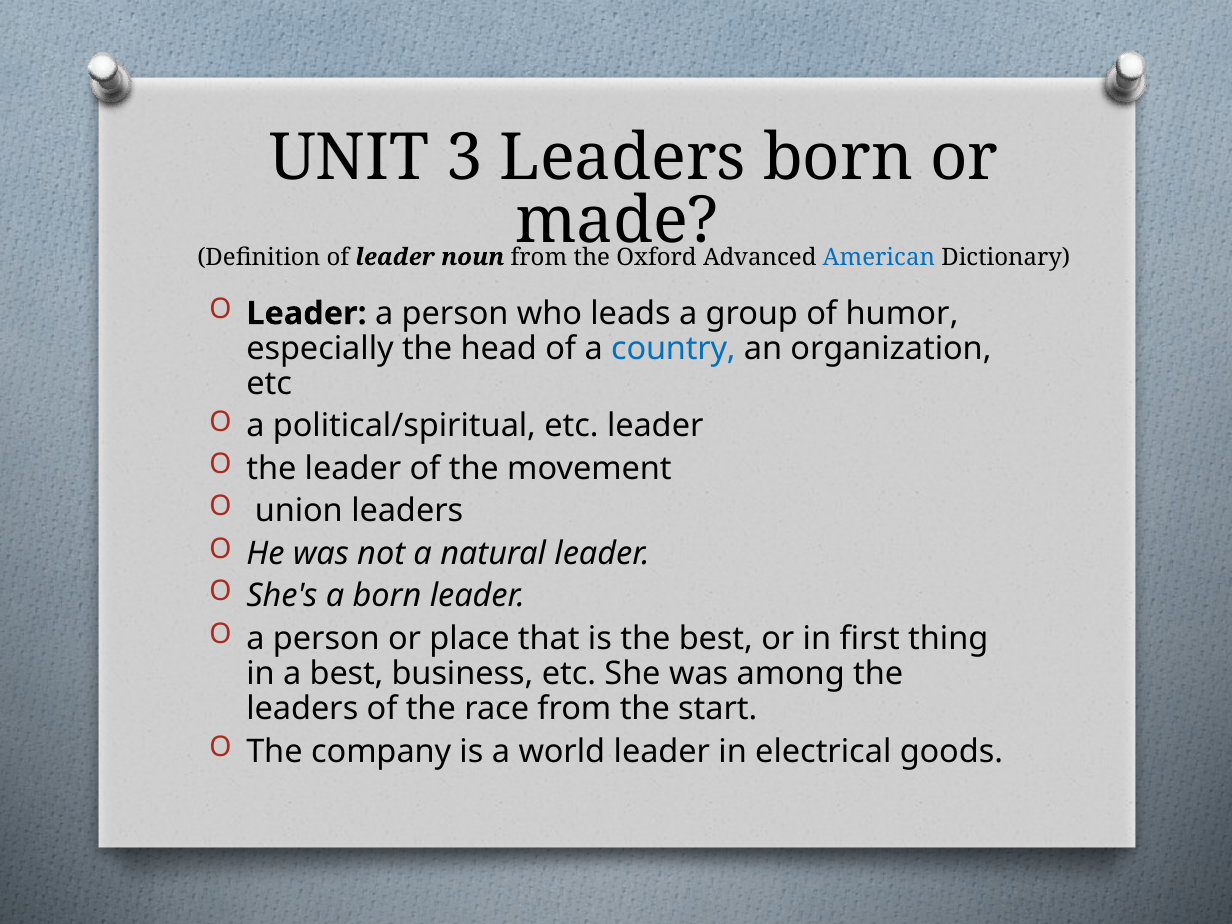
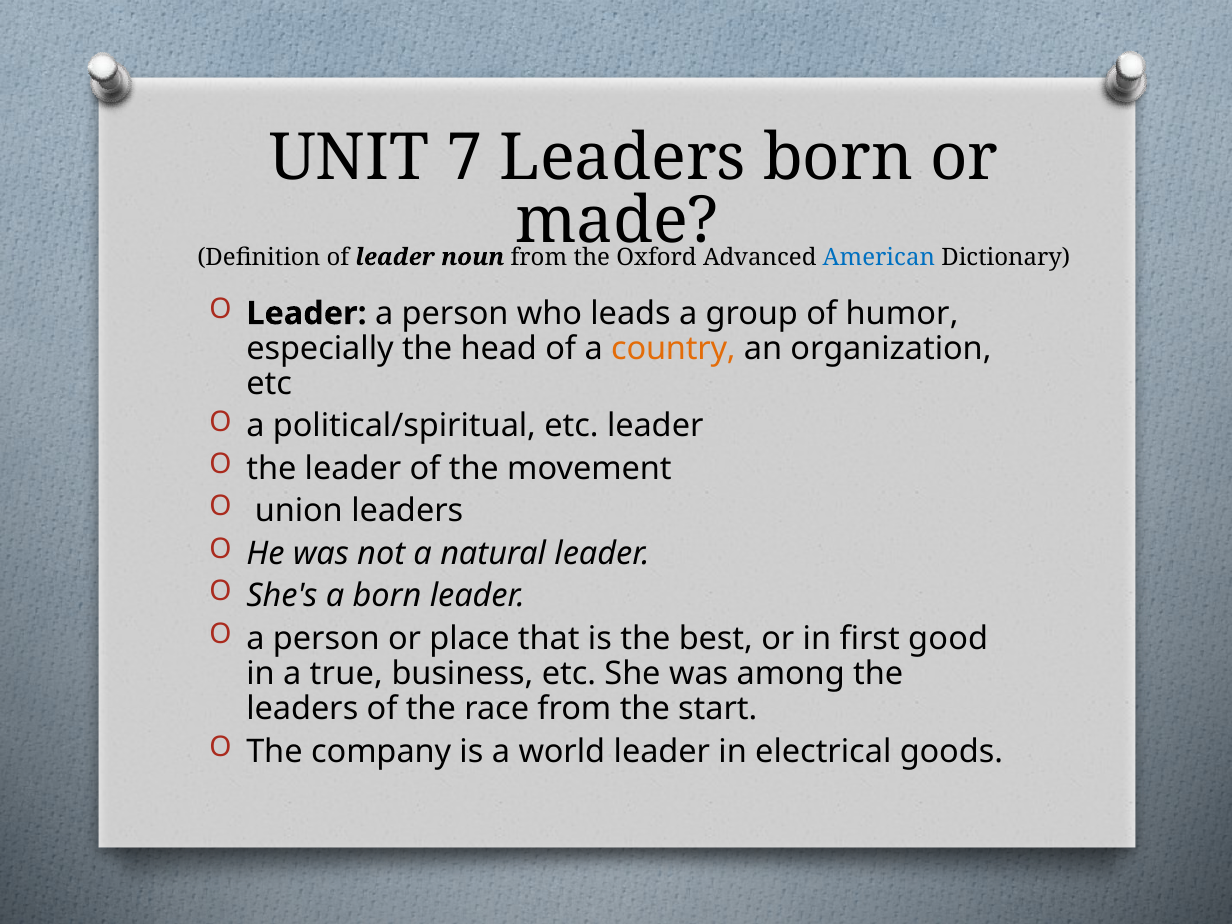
3: 3 -> 7 (464, 158)
country colour: blue -> orange (673, 349)
thing: thing -> good (948, 639)
a best: best -> true (346, 674)
